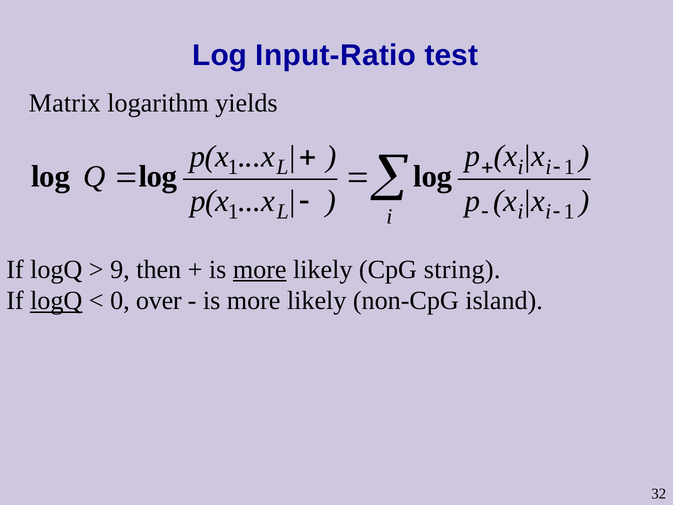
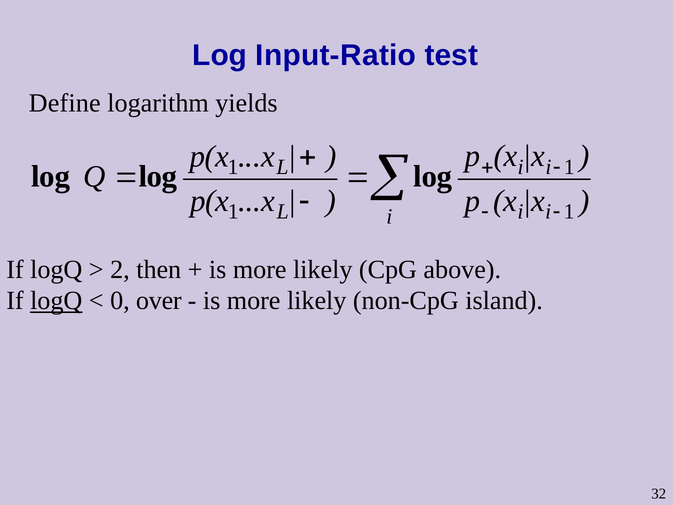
Matrix: Matrix -> Define (65, 103)
9: 9 -> 2 (120, 269)
more underline: present -> none (260, 269)
string: string -> above (462, 269)
